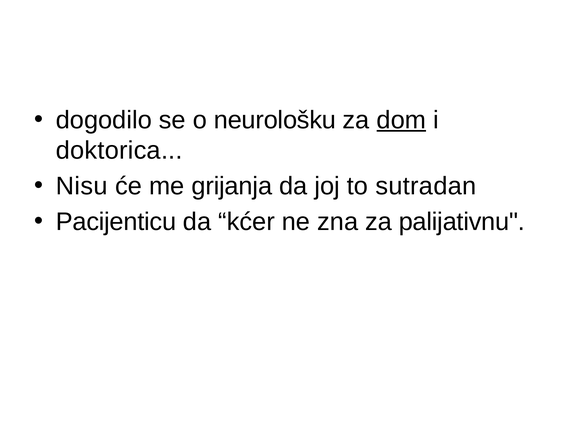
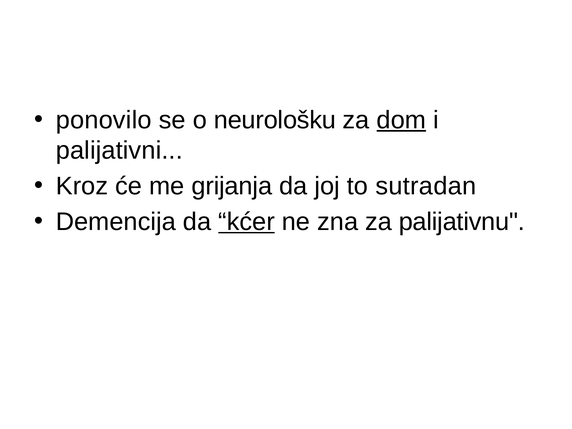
dogodilo: dogodilo -> ponovilo (104, 120)
doktorica: doktorica -> palijativni (119, 151)
Nisu: Nisu -> Kroz (82, 186)
Pacijenticu: Pacijenticu -> Demencija (116, 222)
kćer underline: none -> present (247, 222)
